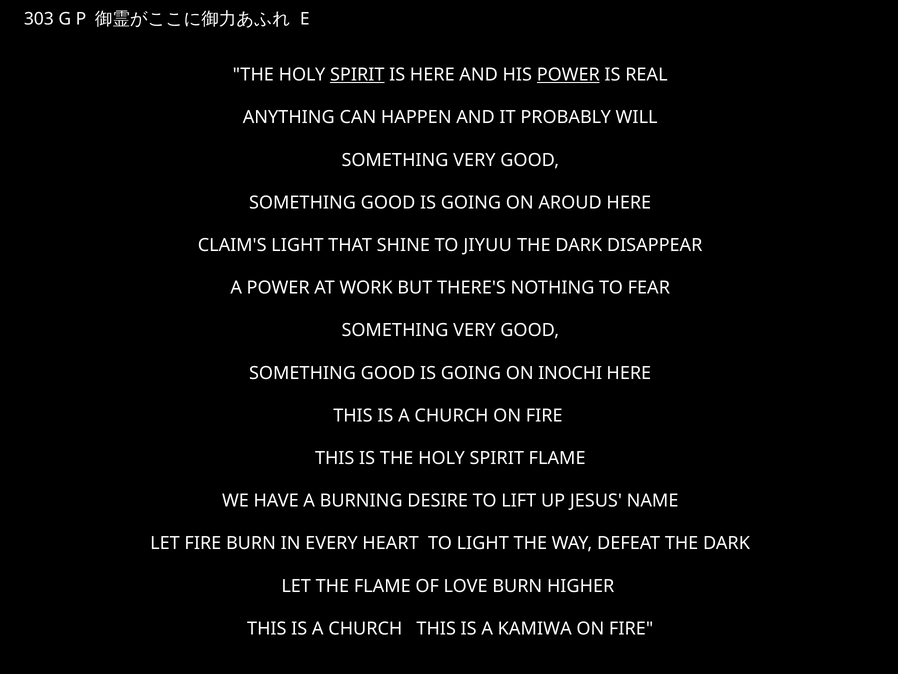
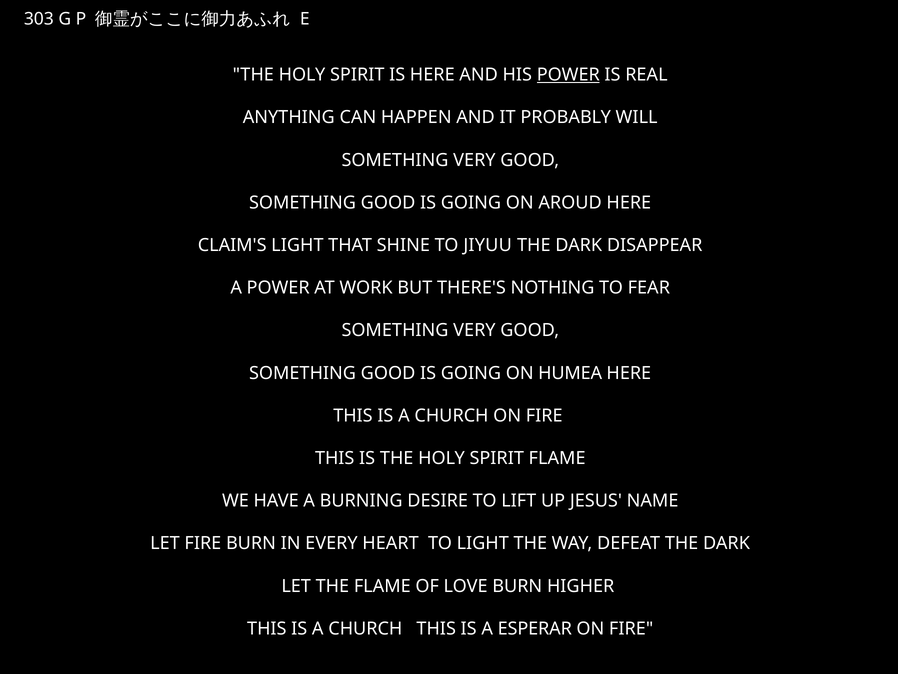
SPIRIT underline: present -> none (357, 75)
INOCHI: INOCHI -> HUMEA (570, 373)
KAMIWA: KAMIWA -> ESPERAR (535, 628)
